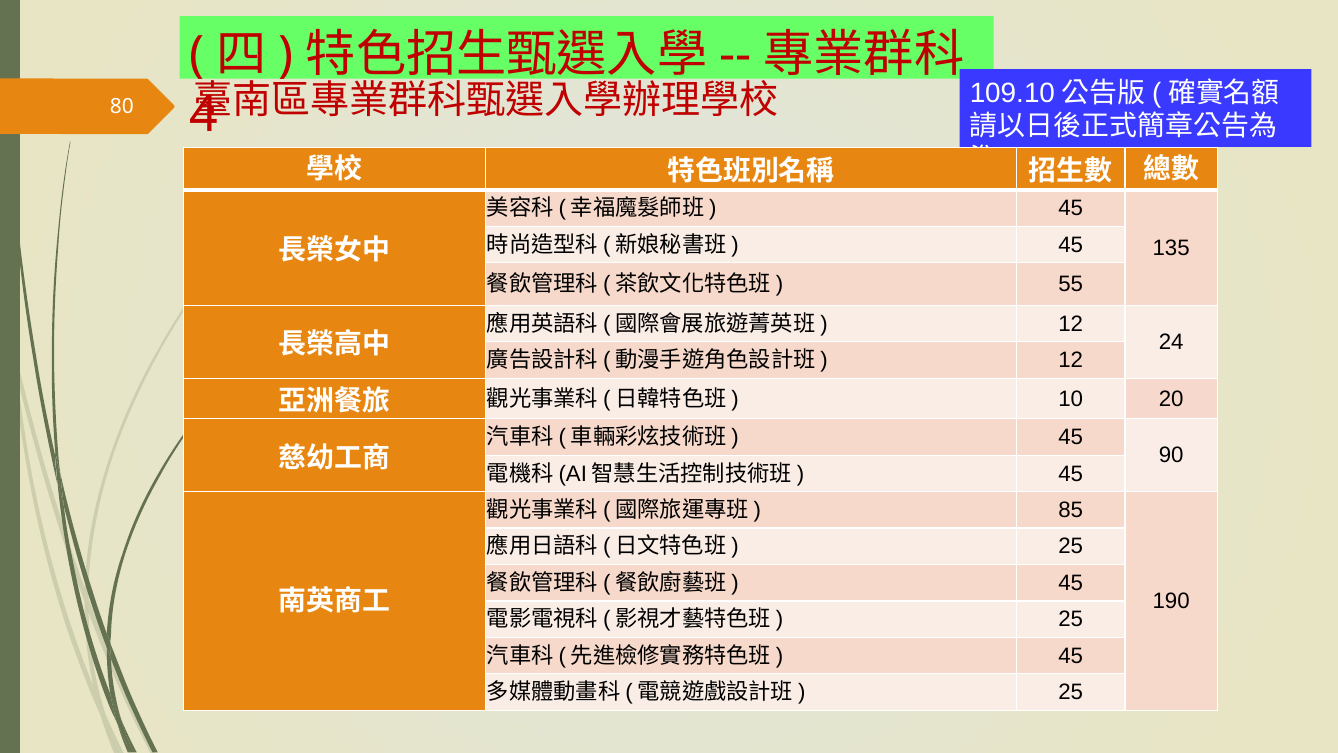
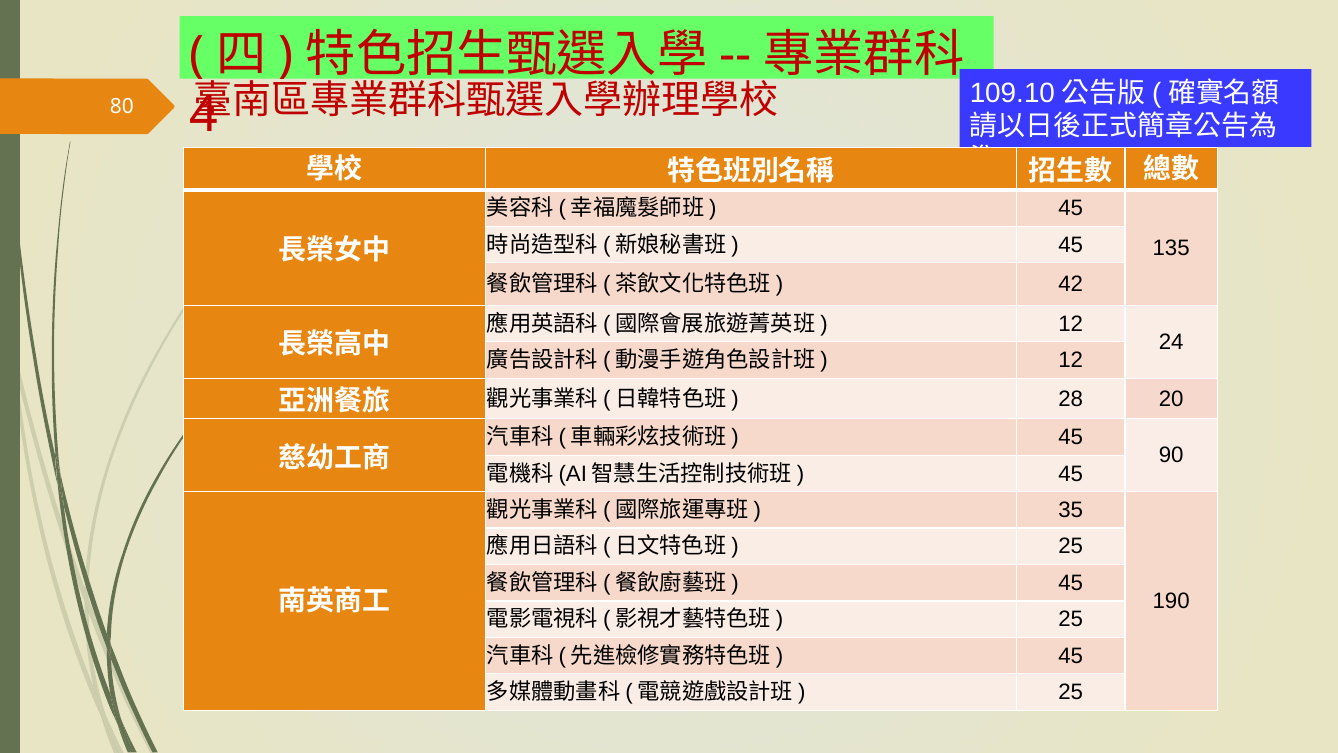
55: 55 -> 42 (1071, 284)
10: 10 -> 28 (1071, 399)
85: 85 -> 35 (1071, 510)
